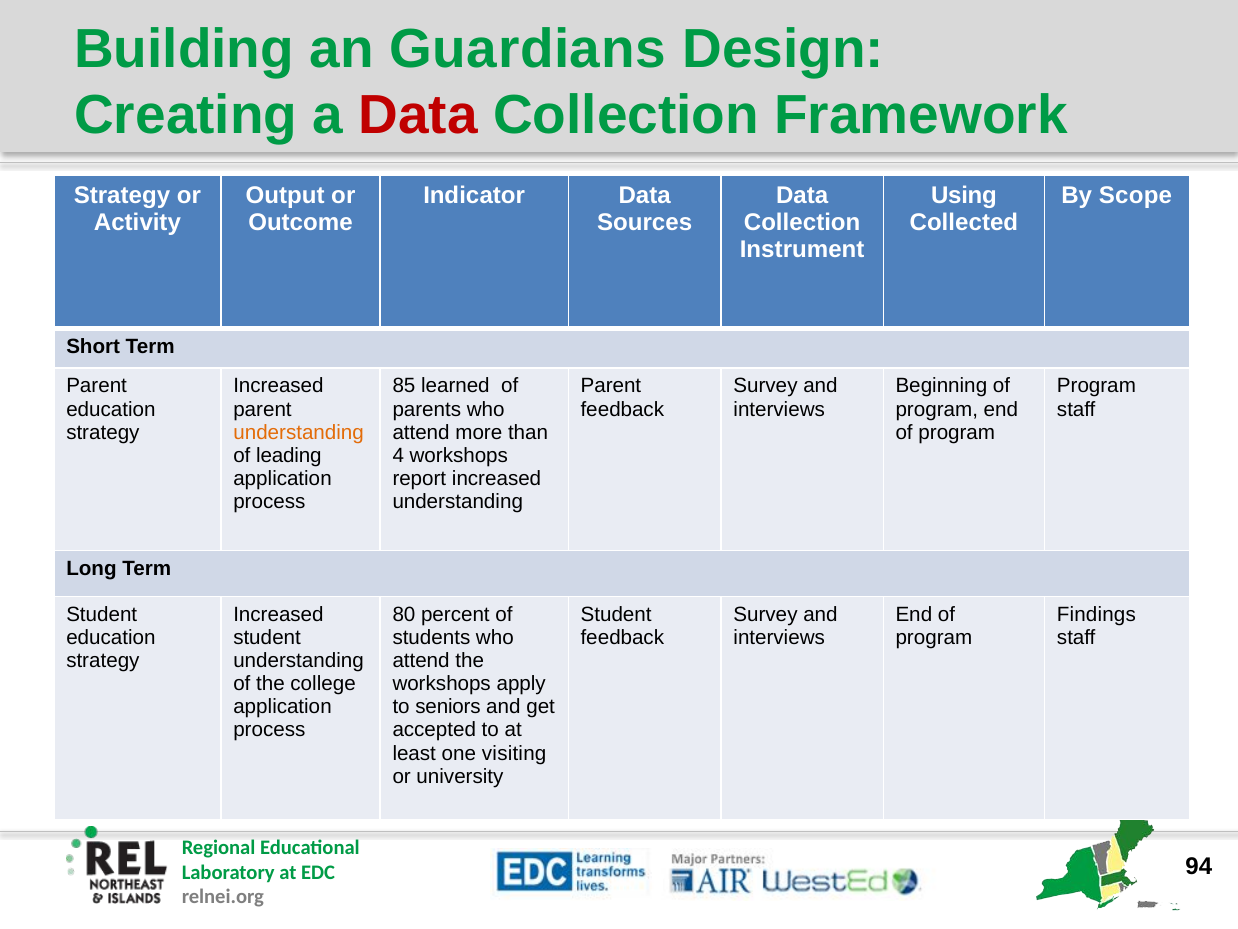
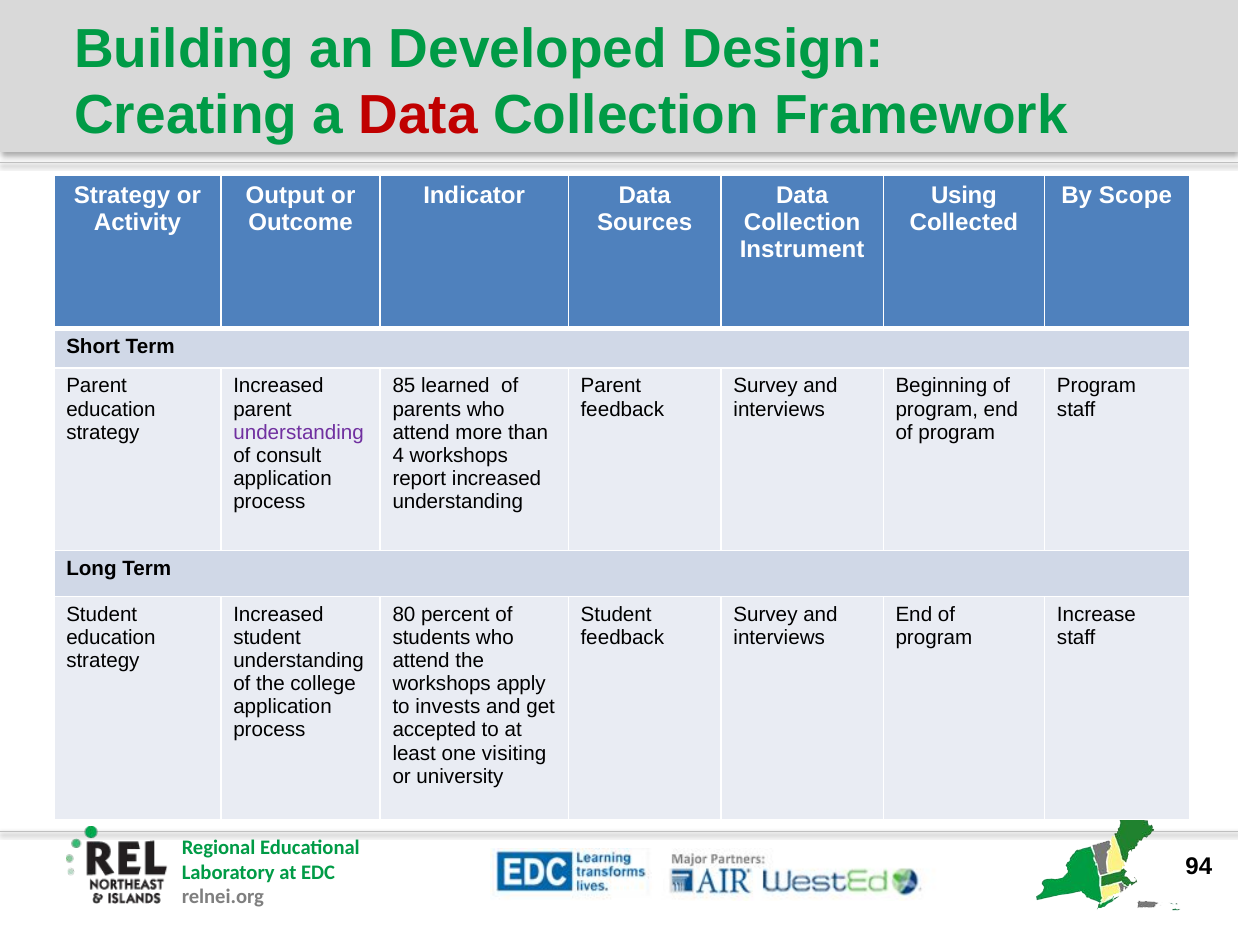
Guardians: Guardians -> Developed (528, 49)
understanding colour: orange -> purple (299, 432)
leading: leading -> consult (289, 455)
Findings: Findings -> Increase (1096, 614)
seniors: seniors -> invests (448, 707)
